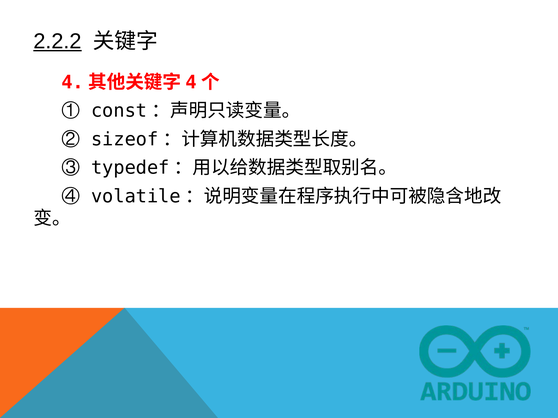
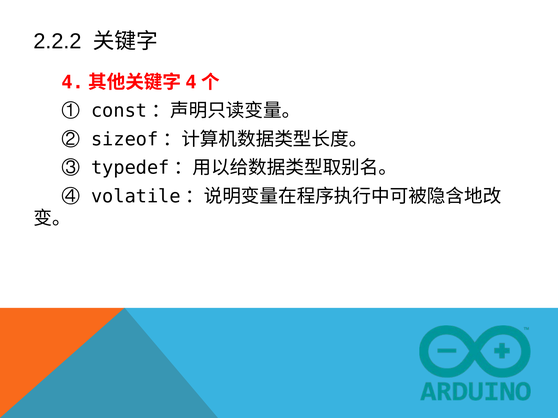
2.2.2 underline: present -> none (58, 41)
